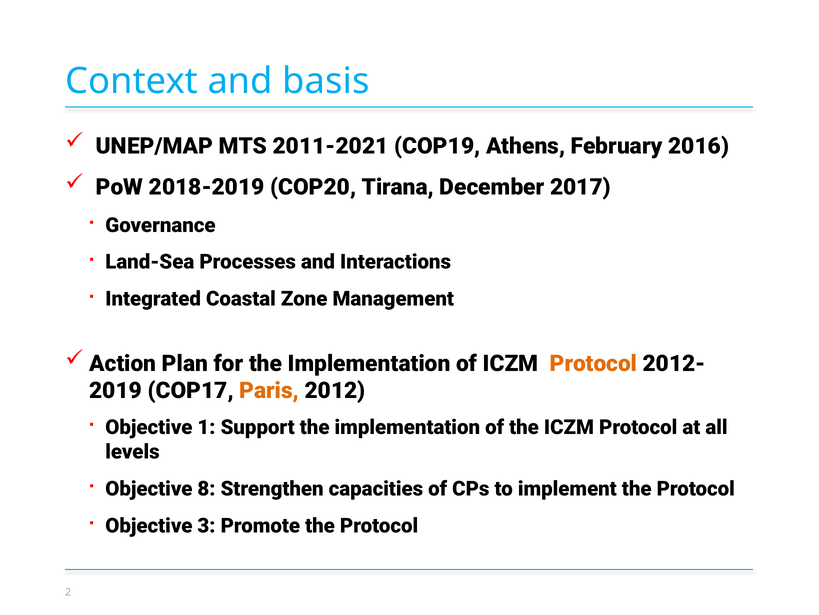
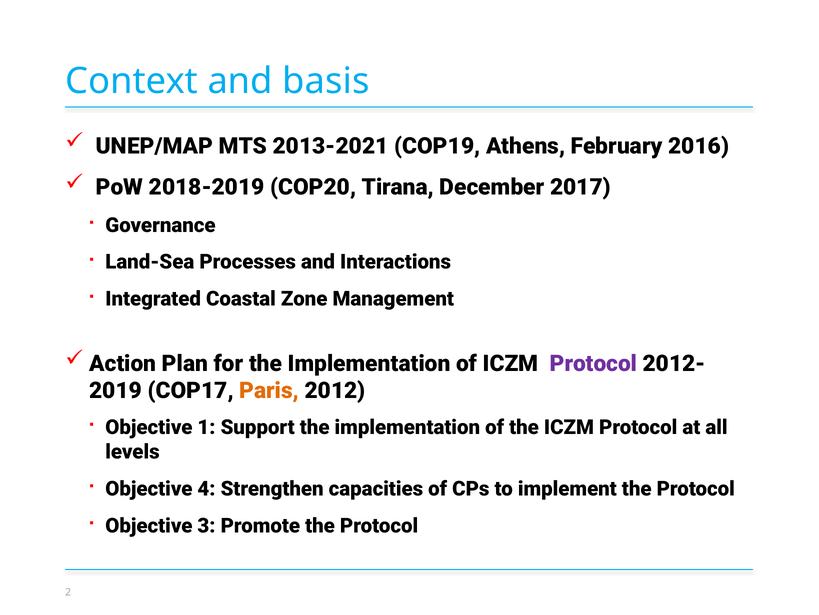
2011-2021: 2011-2021 -> 2013-2021 (331, 146)
Protocol colour: orange -> purple (593, 363)
8: 8 -> 4 (206, 488)
